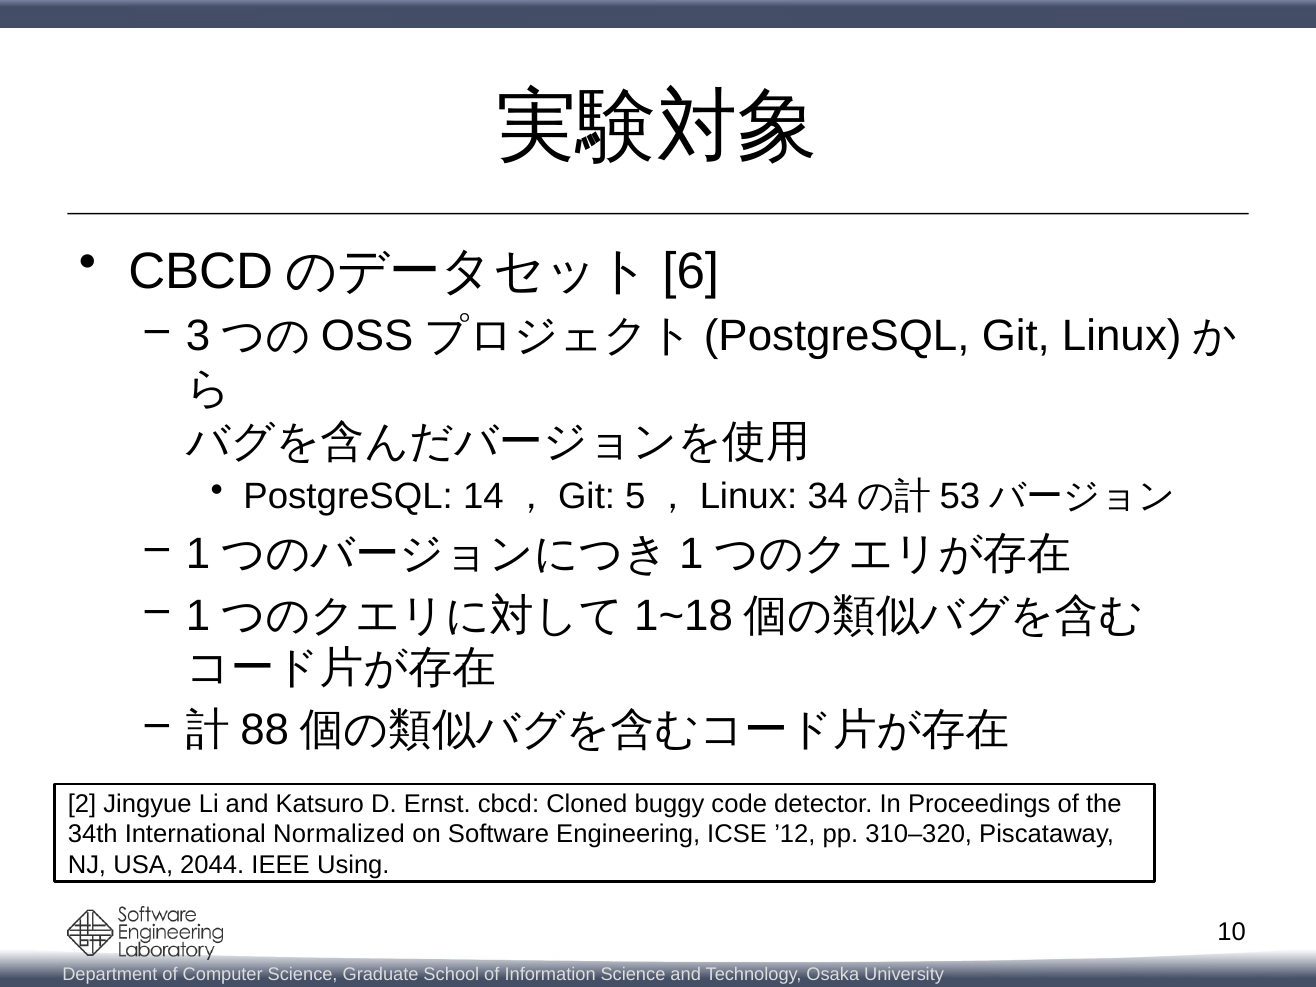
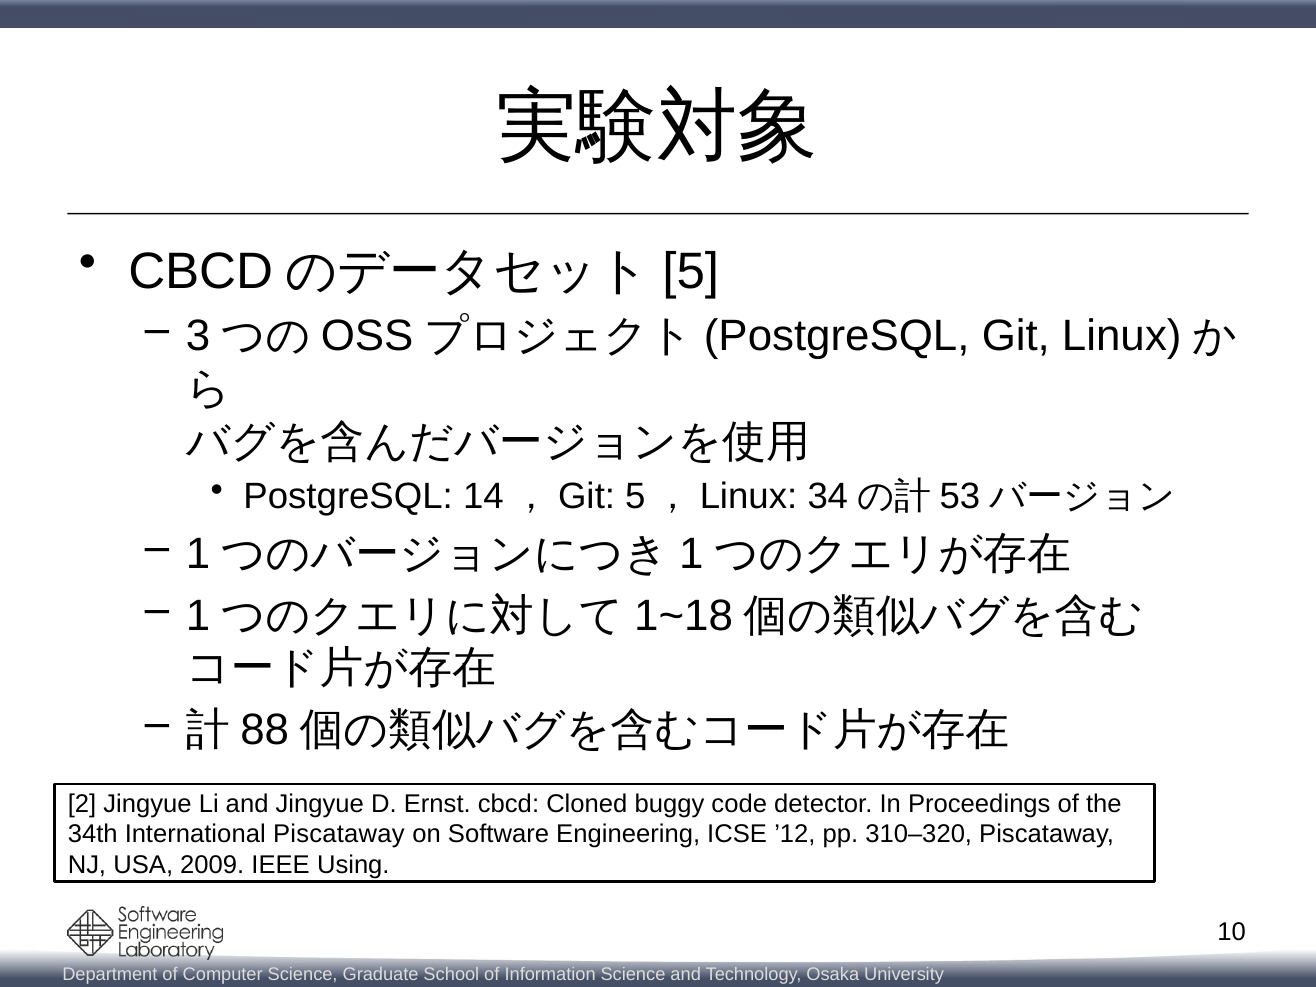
6: 6 -> 5 (691, 271)
and Katsuro: Katsuro -> Jingyue (320, 804)
International Normalized: Normalized -> Piscataway (339, 835)
2044: 2044 -> 2009 (212, 865)
